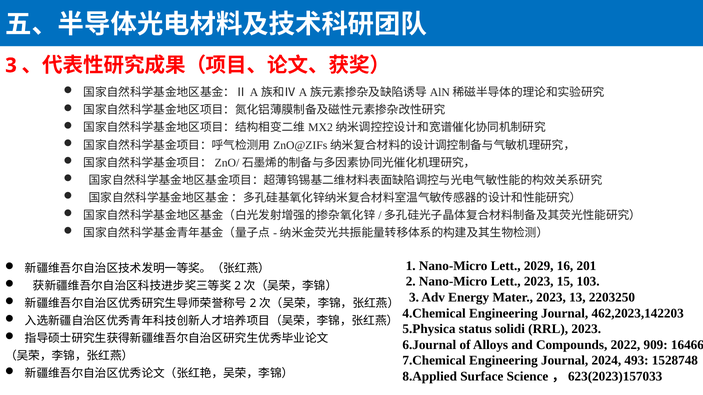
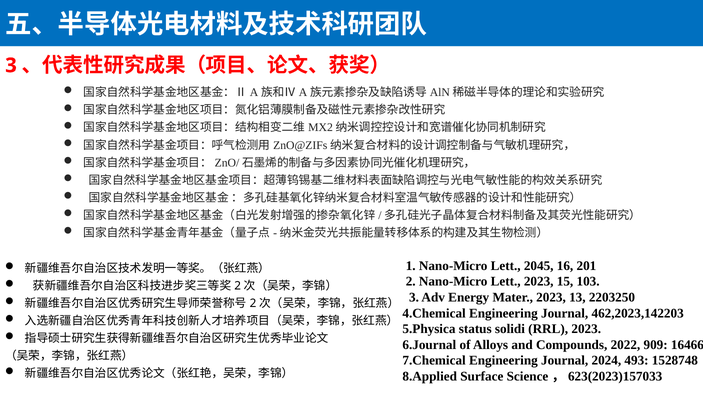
2029: 2029 -> 2045 (539, 266)
